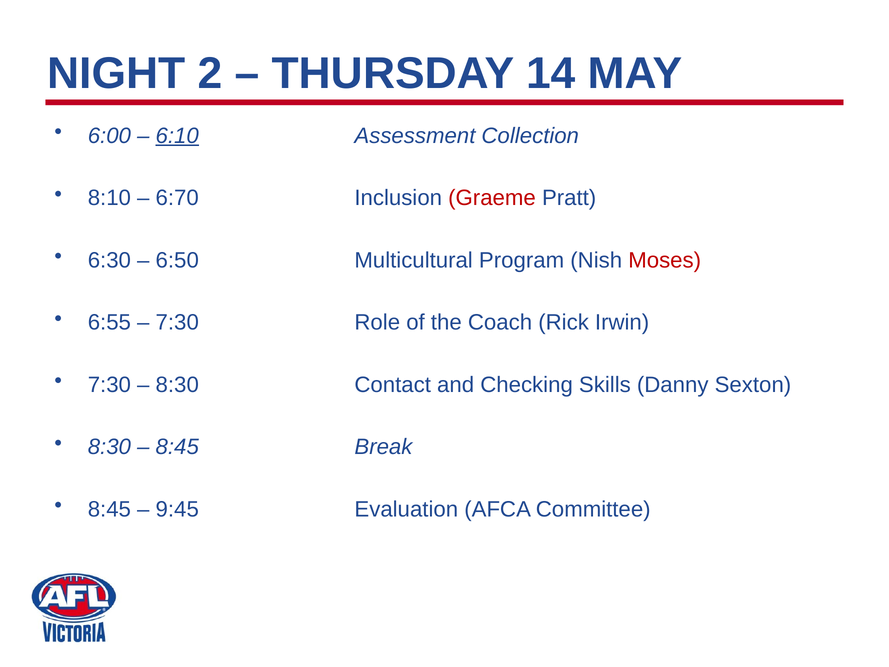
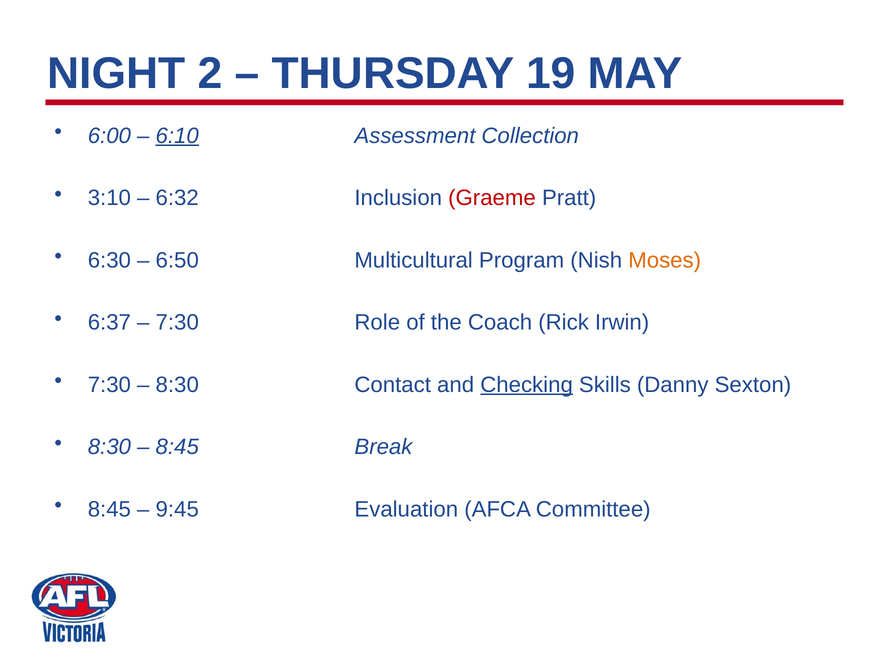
14: 14 -> 19 (551, 73)
8:10: 8:10 -> 3:10 (109, 198)
6:70: 6:70 -> 6:32 (177, 198)
Moses colour: red -> orange (665, 260)
6:55: 6:55 -> 6:37 (109, 322)
Checking underline: none -> present (527, 385)
